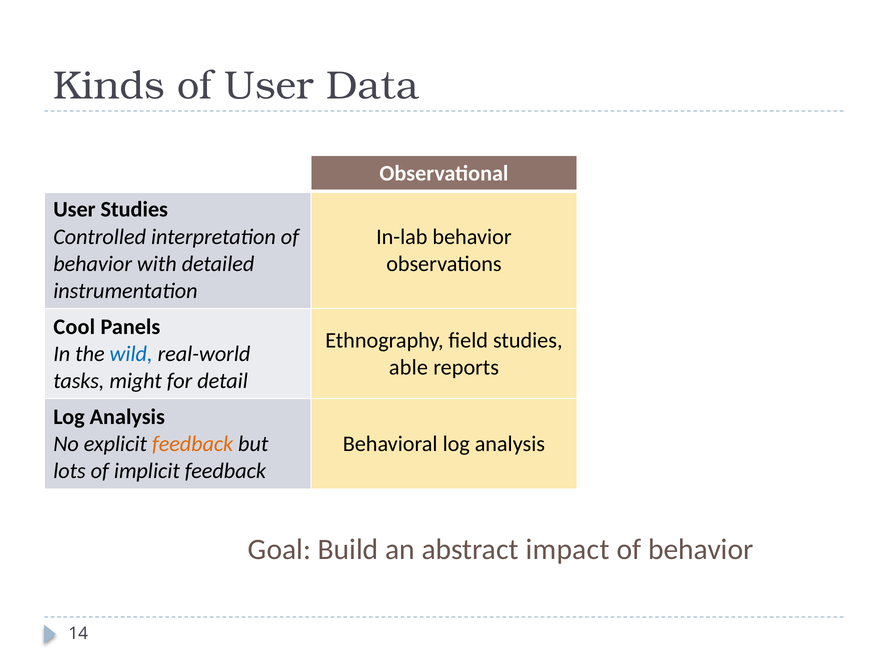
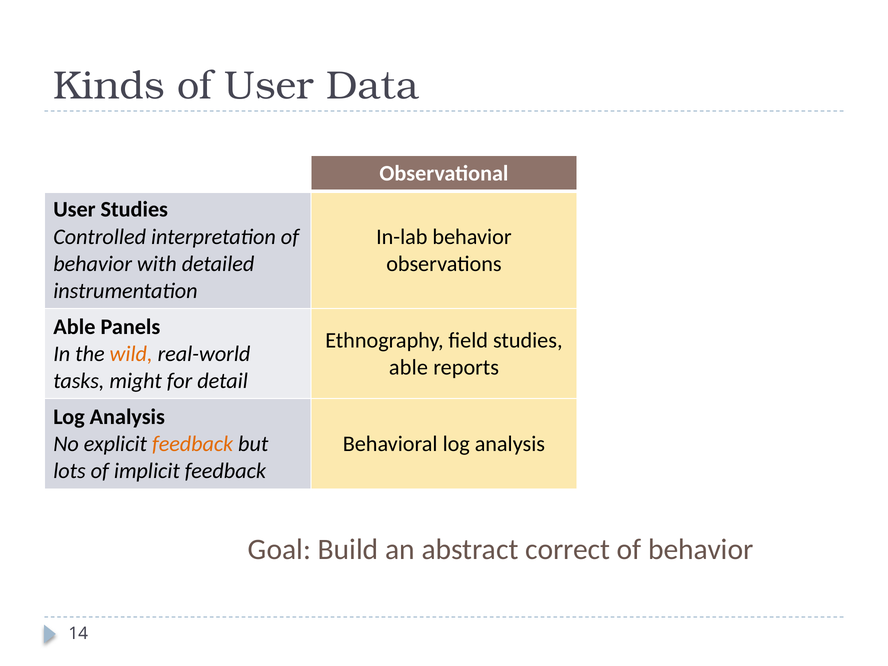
Cool: Cool -> Able (74, 327)
wild colour: blue -> orange (131, 354)
impact: impact -> correct (568, 550)
